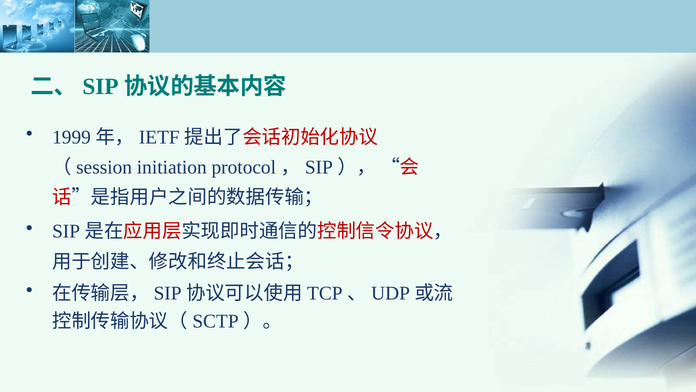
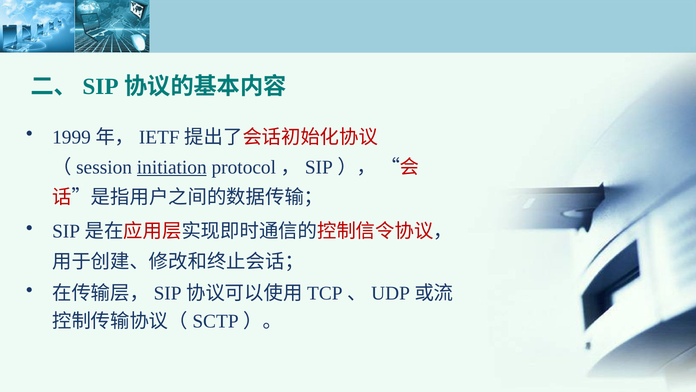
initiation underline: none -> present (172, 167)
